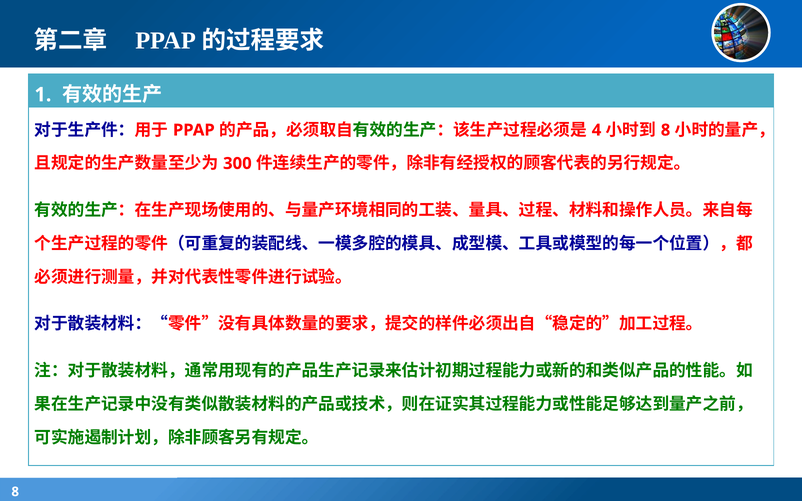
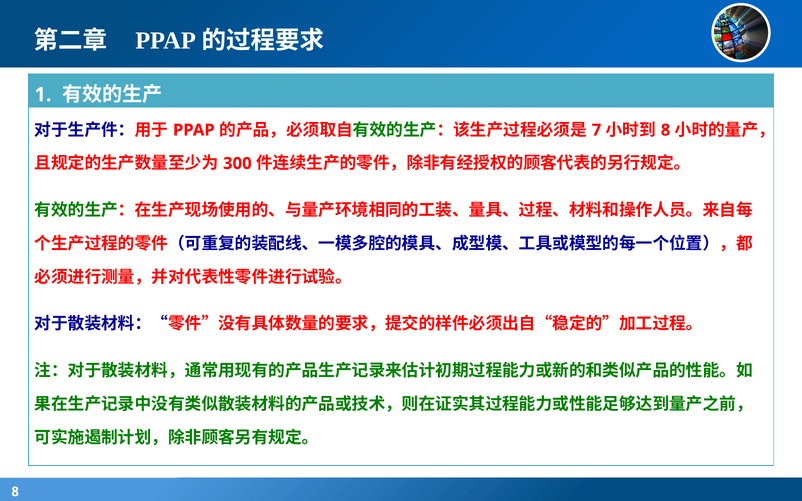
4: 4 -> 7 (597, 130)
